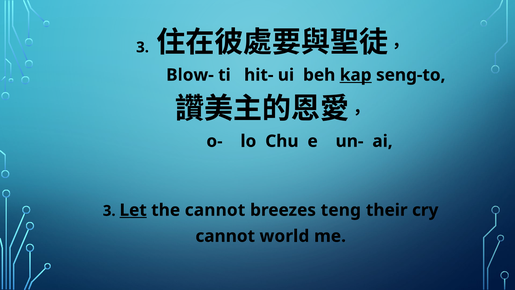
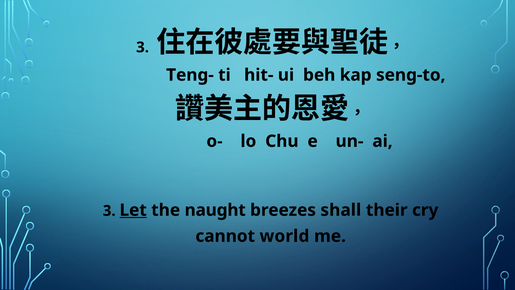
Blow-: Blow- -> Teng- (190, 75)
kap underline: present -> none (356, 75)
the cannot: cannot -> naught (215, 210)
teng: teng -> shall (341, 210)
